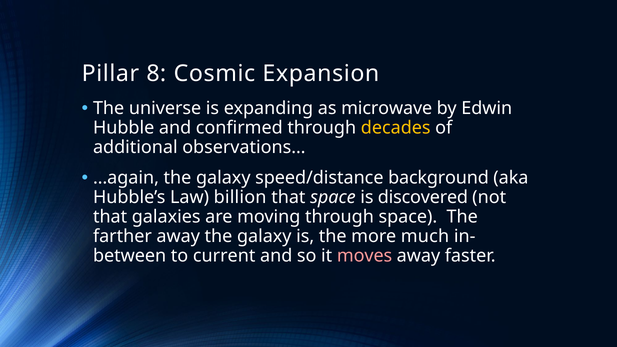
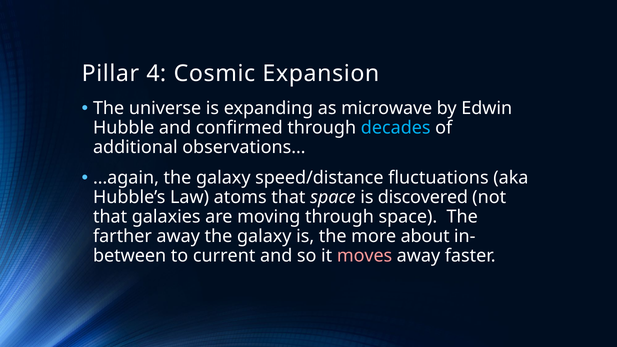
8: 8 -> 4 (156, 74)
decades colour: yellow -> light blue (396, 128)
background: background -> fluctuations (438, 178)
billion: billion -> atoms (240, 198)
much: much -> about (425, 236)
